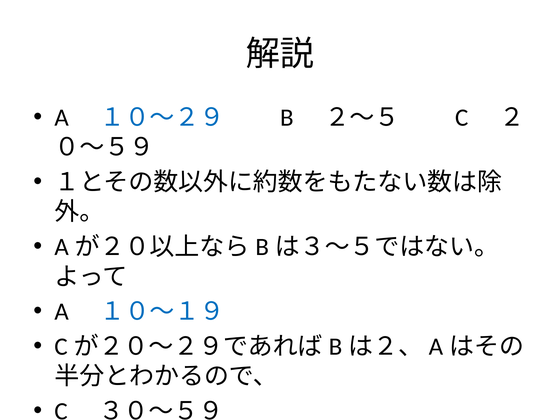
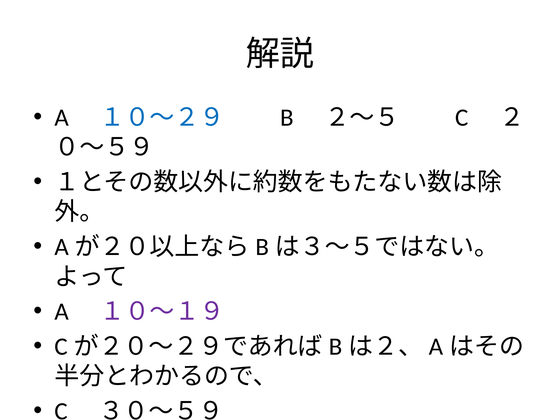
１０～１９ colour: blue -> purple (162, 312)
